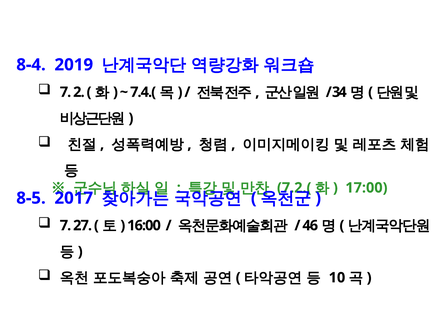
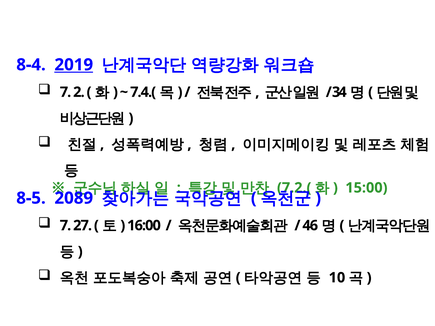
2019 underline: none -> present (74, 65)
17:00: 17:00 -> 15:00 (366, 188)
2017: 2017 -> 2089 (74, 198)
